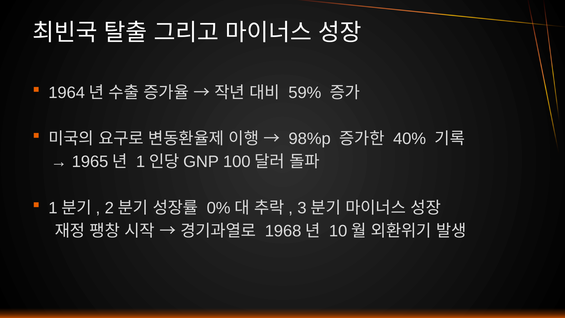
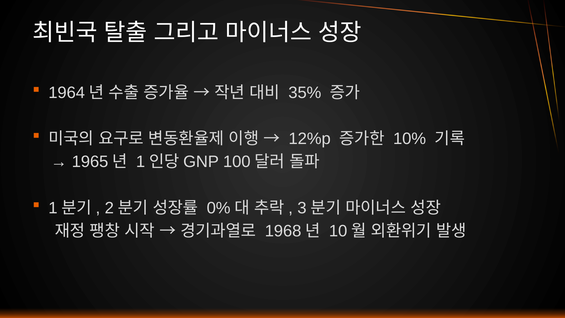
59%: 59% -> 35% (305, 93)
98%p: 98%p -> 12%p (310, 139)
40%: 40% -> 10% (410, 139)
